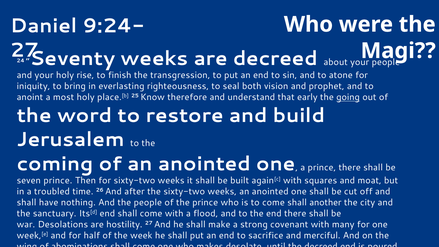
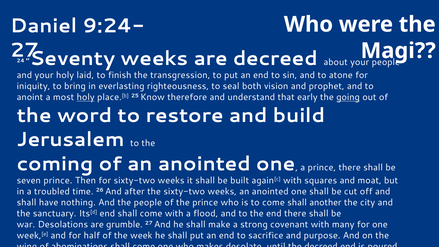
rise: rise -> laid (85, 75)
holy underline: none -> present (86, 97)
hostility: hostility -> grumble (124, 224)
merciful: merciful -> purpose (322, 235)
